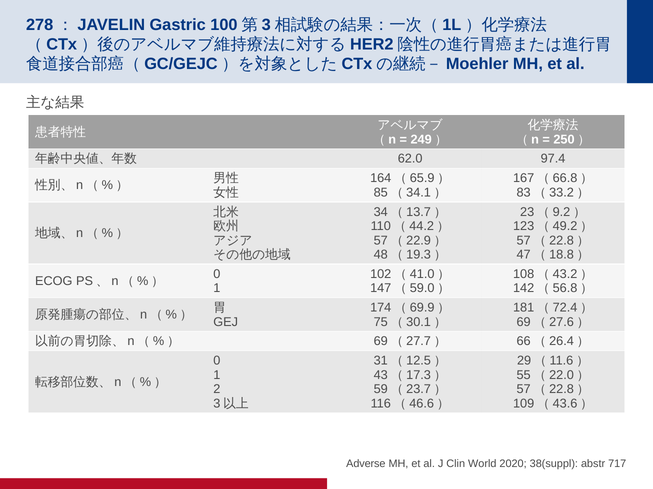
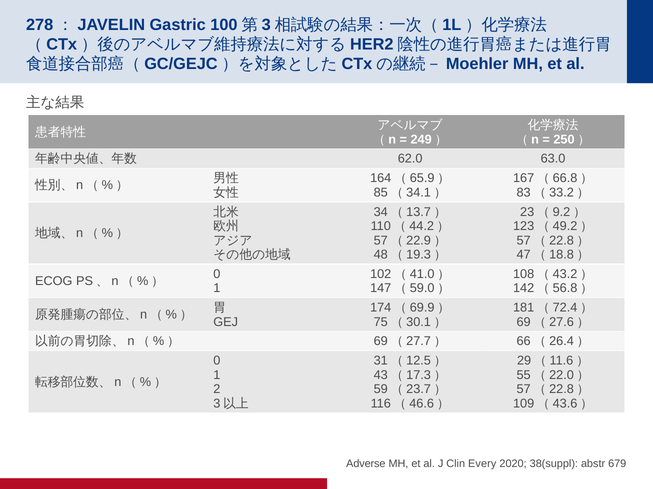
97.4: 97.4 -> 63.0 (553, 159)
World: World -> Every (482, 464)
717: 717 -> 679 (617, 464)
